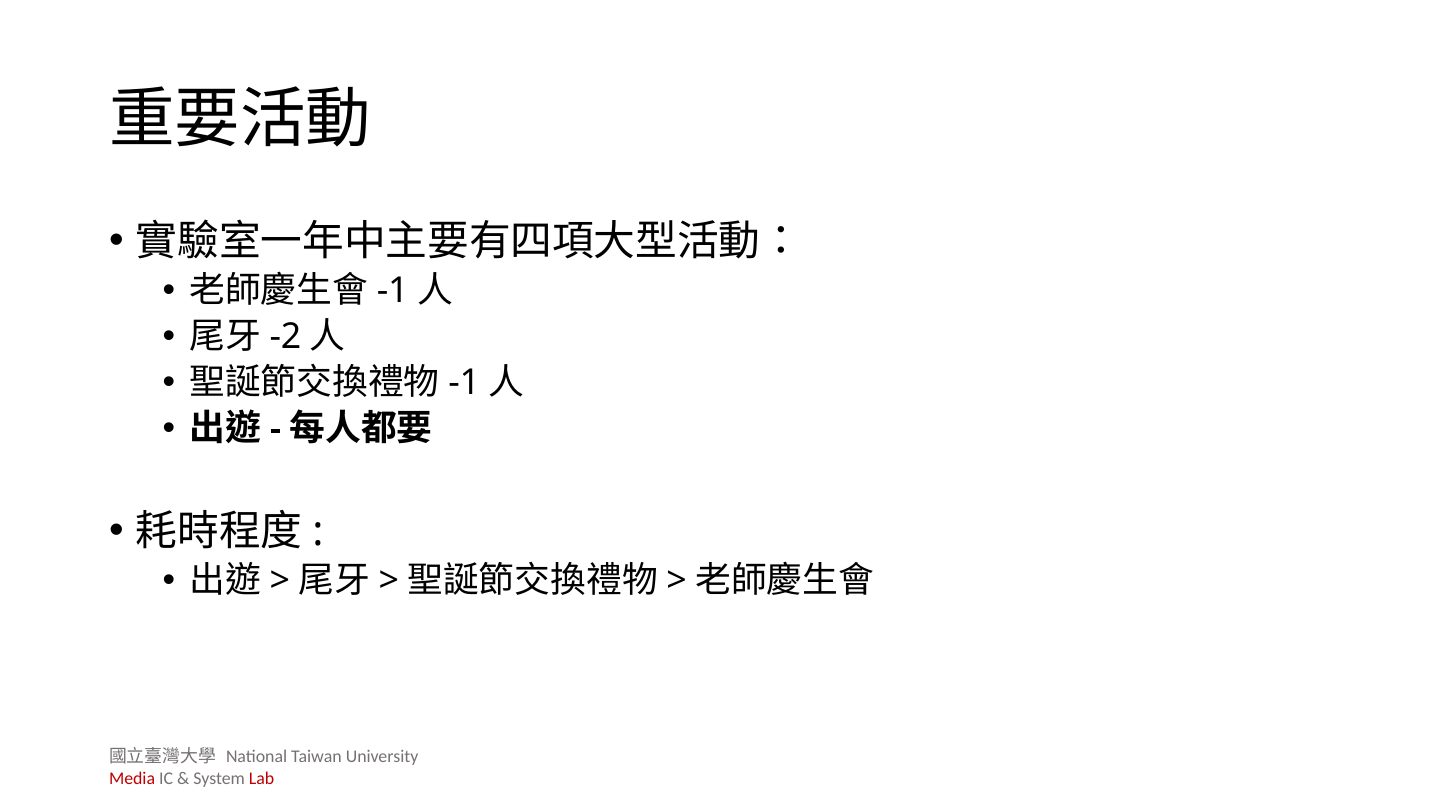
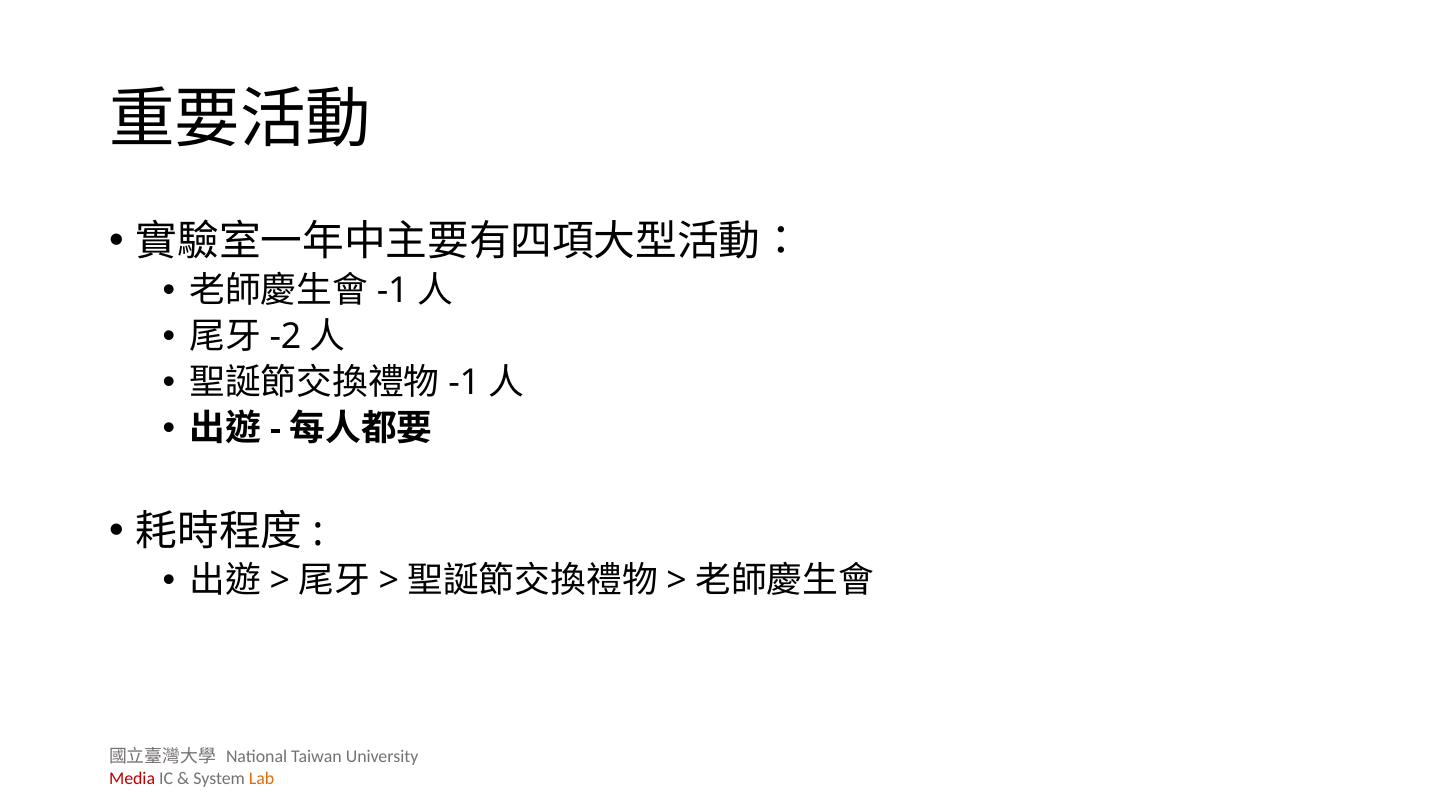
Lab colour: red -> orange (262, 779)
